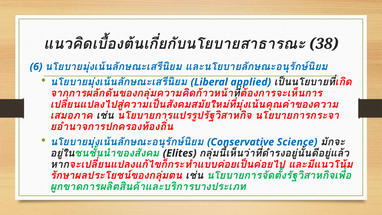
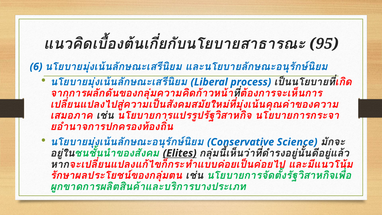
38: 38 -> 95 (324, 44)
applied: applied -> process (251, 82)
Elites underline: none -> present (180, 153)
